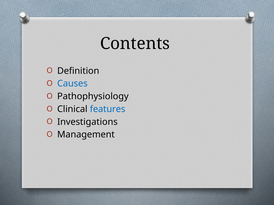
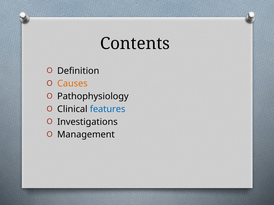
Causes colour: blue -> orange (72, 84)
